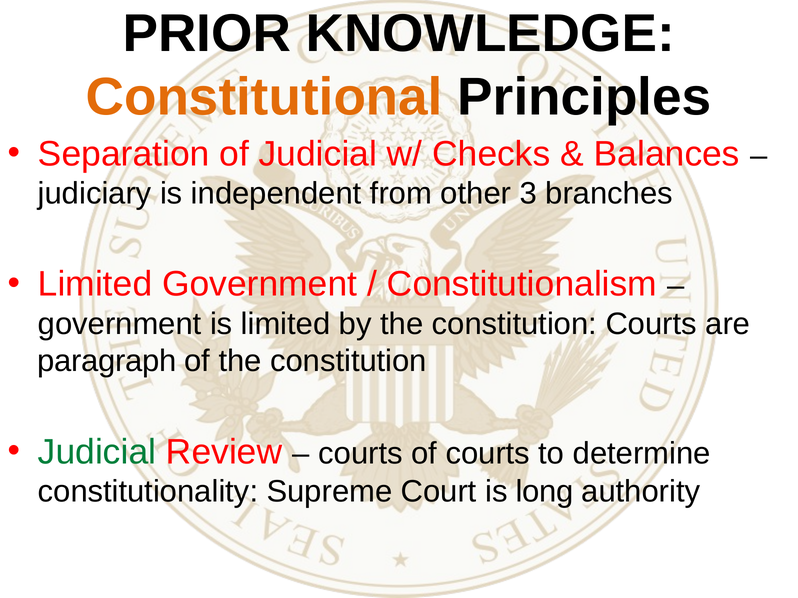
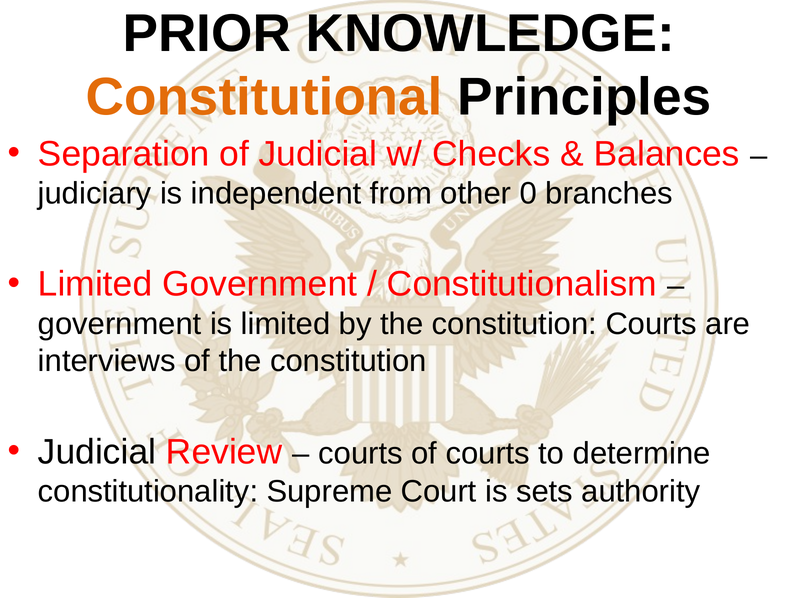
3: 3 -> 0 (528, 194)
paragraph: paragraph -> interviews (107, 361)
Judicial colour: green -> black (97, 452)
long: long -> sets (545, 492)
